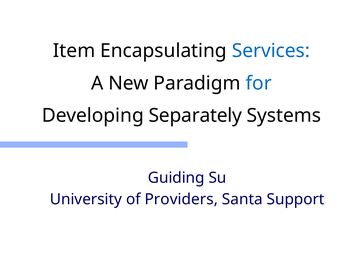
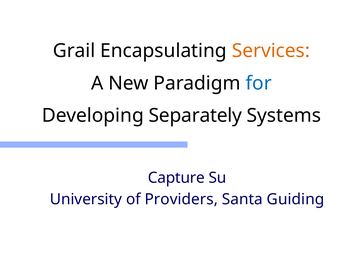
Item: Item -> Grail (74, 51)
Services colour: blue -> orange (271, 51)
Guiding: Guiding -> Capture (176, 177)
Support: Support -> Guiding (296, 199)
